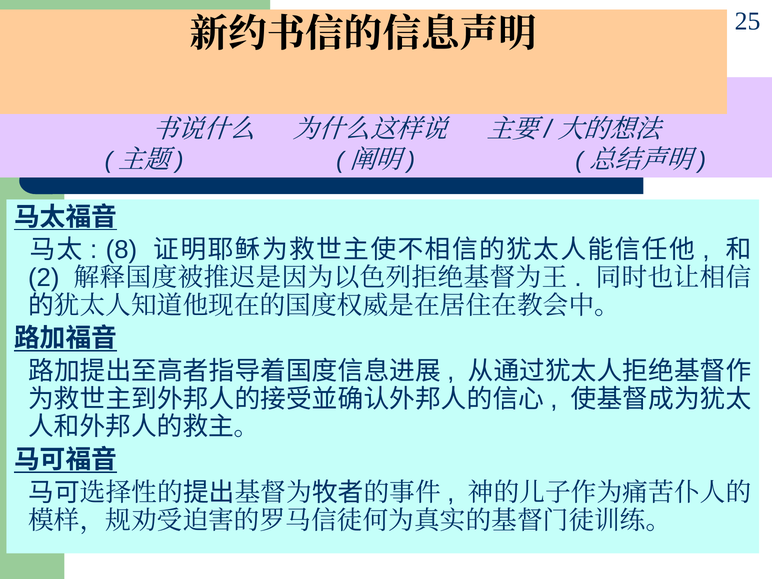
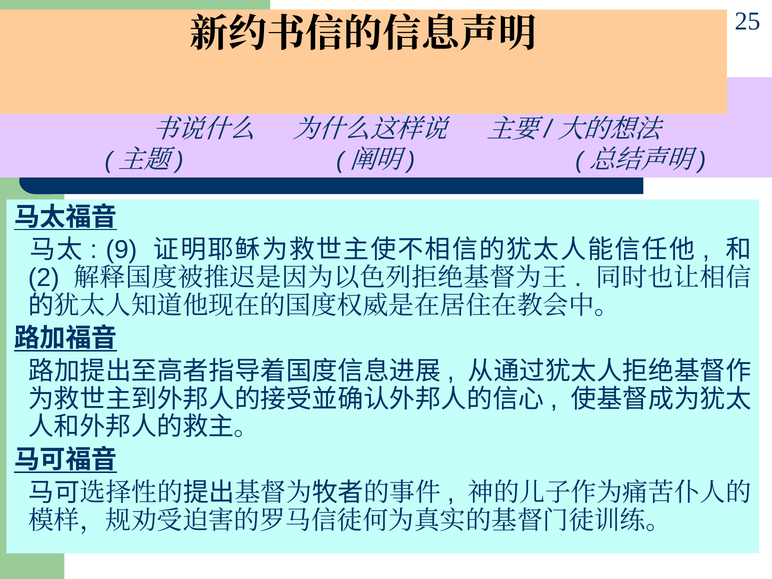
8: 8 -> 9 (121, 250)
